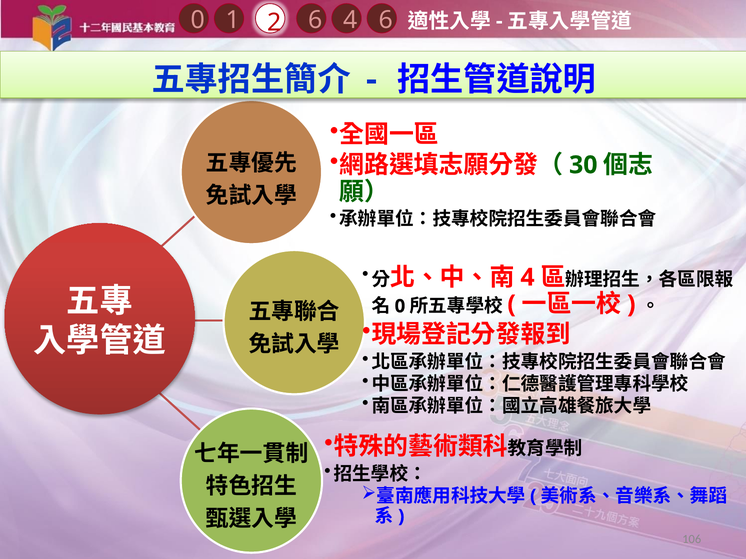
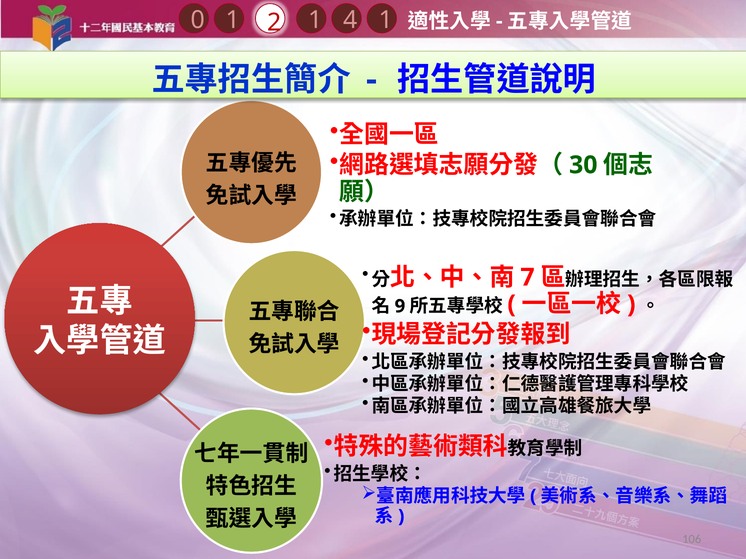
4 6: 6 -> 1 (386, 20)
2 6: 6 -> 1 (315, 20)
4: 4 -> 7 (528, 278)
0: 0 -> 9 (400, 306)
